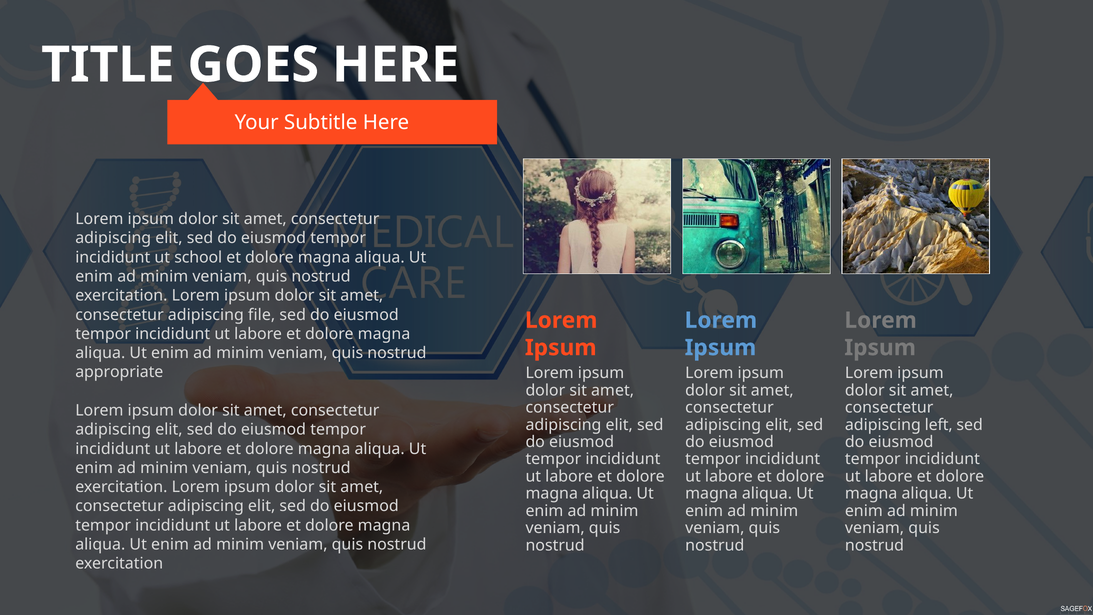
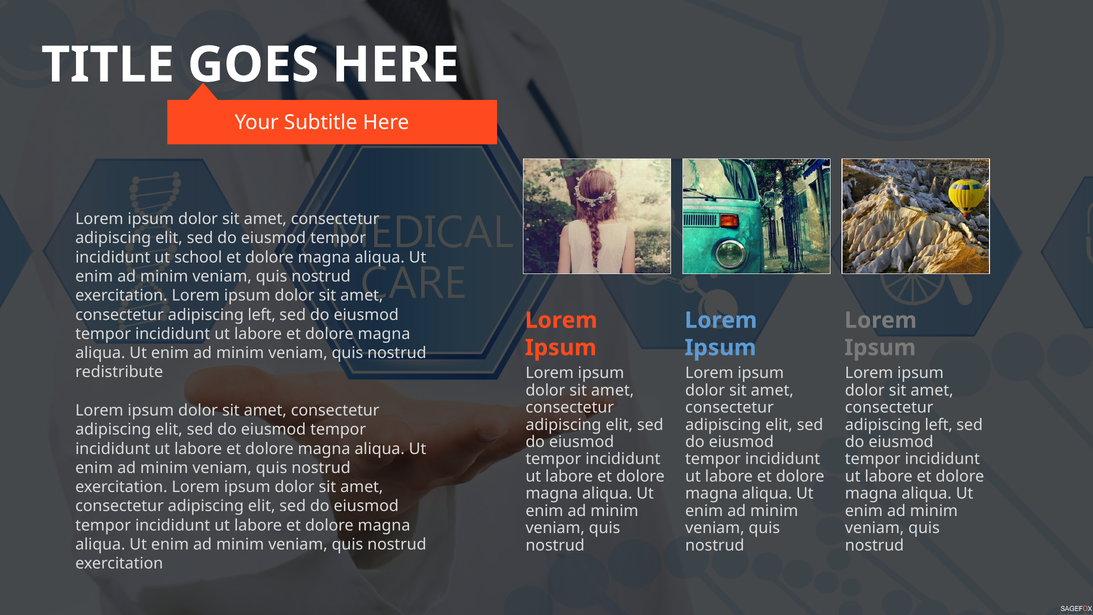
file: file -> left (262, 315)
appropriate: appropriate -> redistribute (119, 372)
